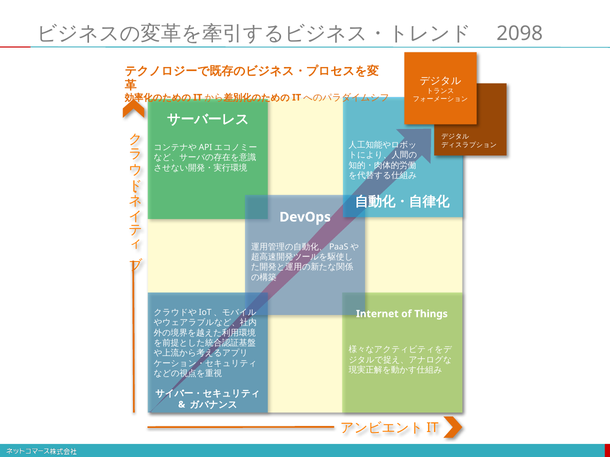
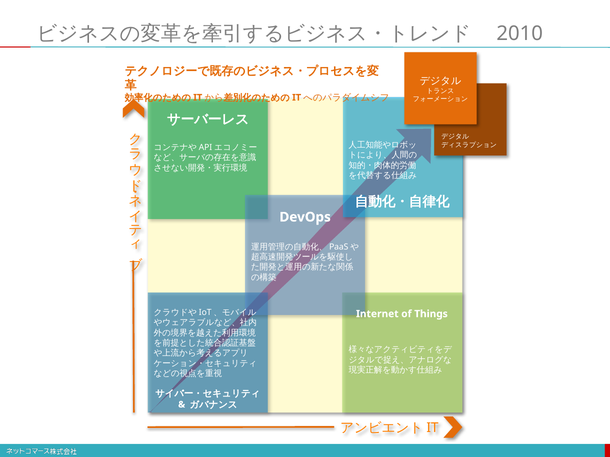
2098: 2098 -> 2010 (520, 34)
